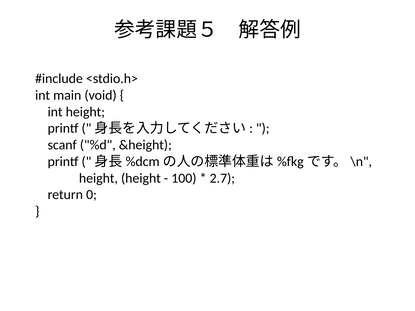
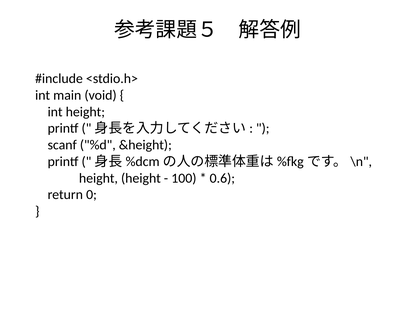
2.7: 2.7 -> 0.6 (222, 178)
